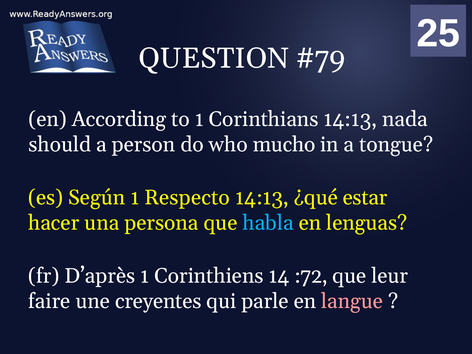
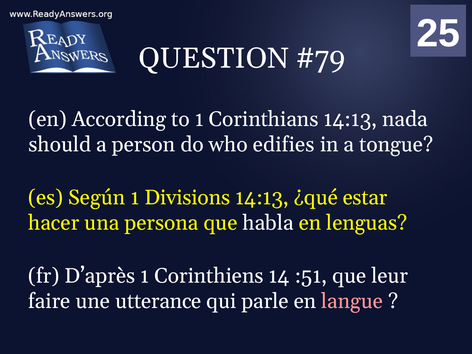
mucho: mucho -> edifies (284, 145)
Respecto: Respecto -> Divisions (187, 198)
habla colour: light blue -> white (268, 223)
:72: :72 -> :51 (311, 276)
creyentes: creyentes -> utterance (158, 301)
